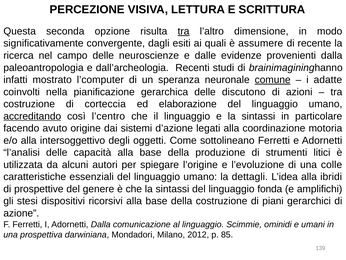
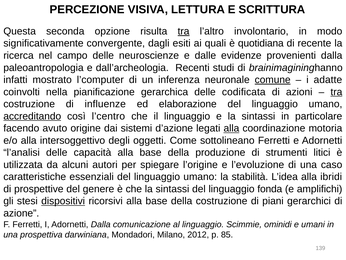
dimensione: dimensione -> involontario (261, 31)
assumere: assumere -> quotidiana (261, 43)
speranza: speranza -> inferenza (179, 80)
discutono: discutono -> codificata (244, 92)
tra underline: none -> present (336, 92)
corteccia: corteccia -> influenze (105, 104)
alla underline: none -> present (231, 128)
colle: colle -> caso (332, 164)
dettagli: dettagli -> stabilità (250, 177)
dispositivi underline: none -> present (63, 201)
